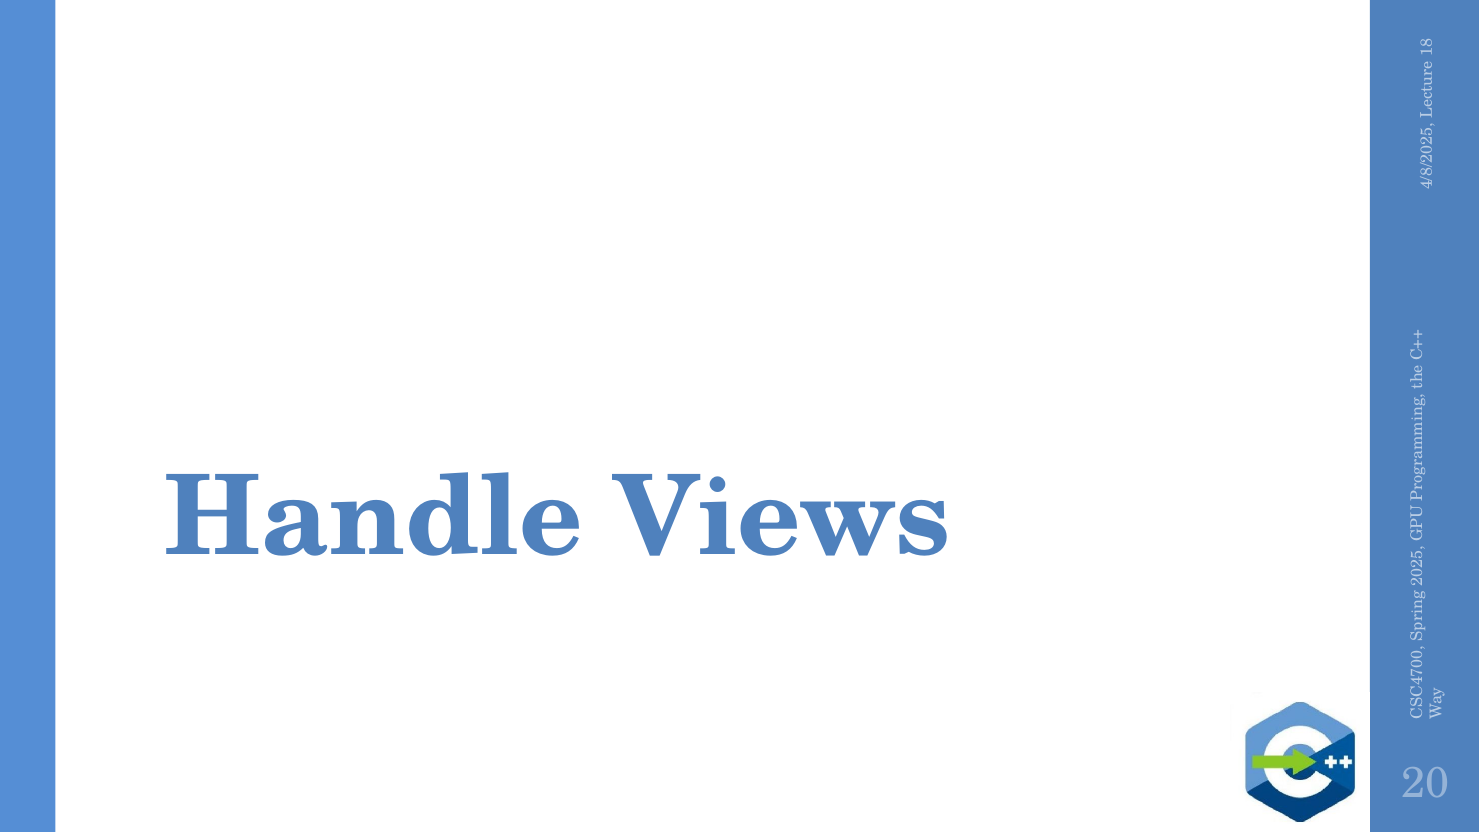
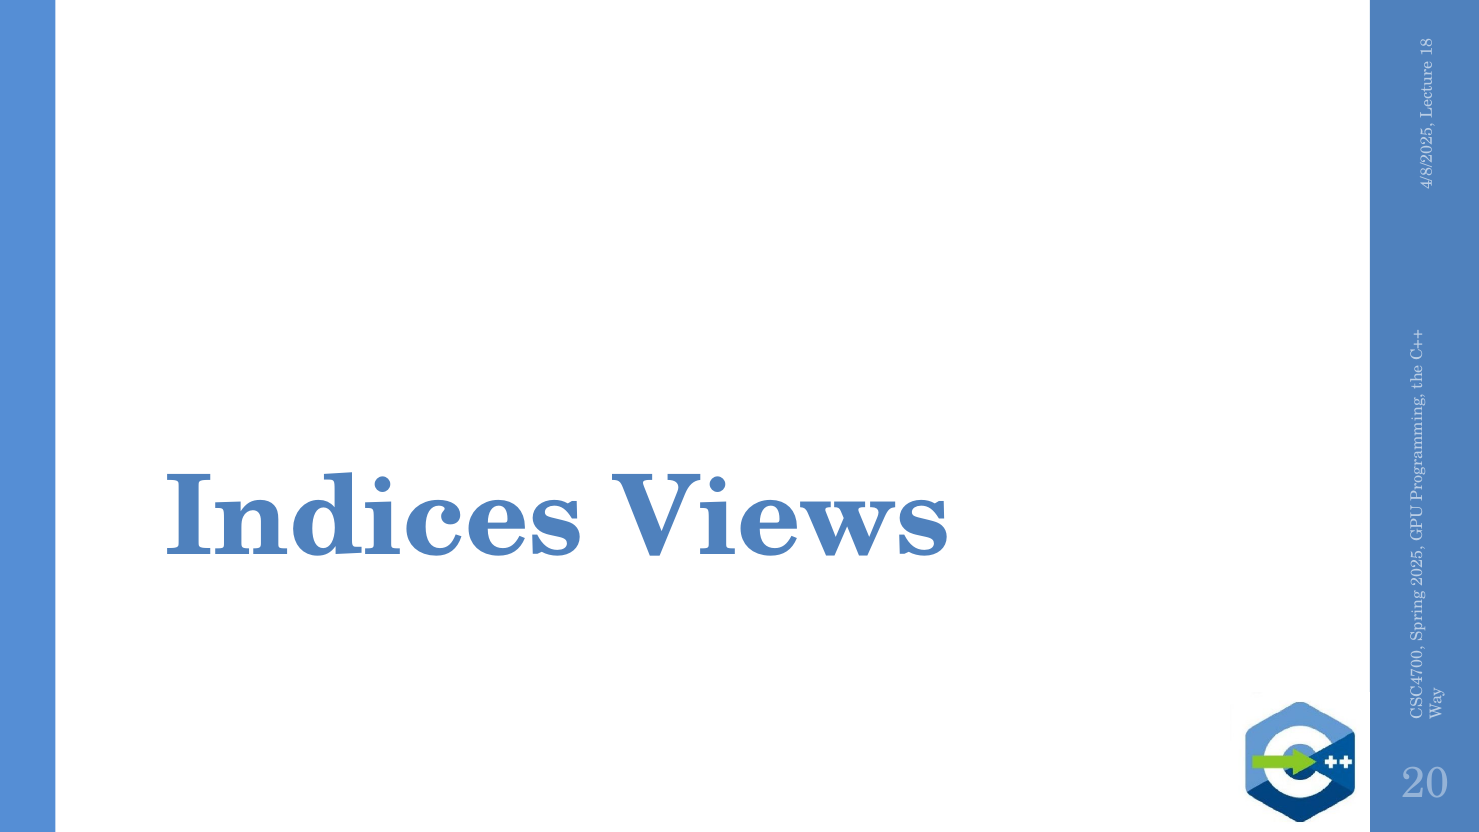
Handle: Handle -> Indices (374, 518)
